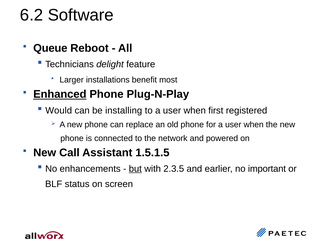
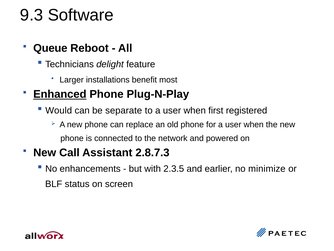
6.2: 6.2 -> 9.3 (32, 15)
installing: installing -> separate (124, 110)
1.5.1.5: 1.5.1.5 -> 2.8.7.3 (152, 152)
but underline: present -> none (135, 168)
important: important -> minimize (267, 168)
